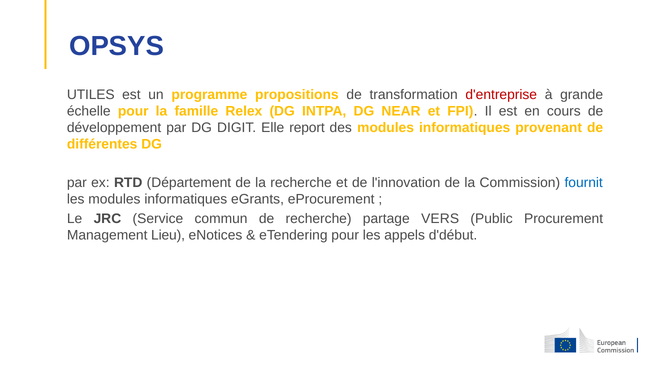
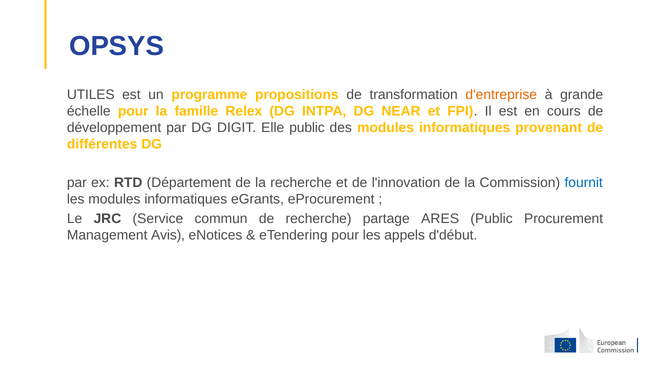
d'entreprise colour: red -> orange (501, 95)
Elle report: report -> public (307, 128)
VERS: VERS -> ARES (440, 219)
Lieu: Lieu -> Avis (168, 235)
